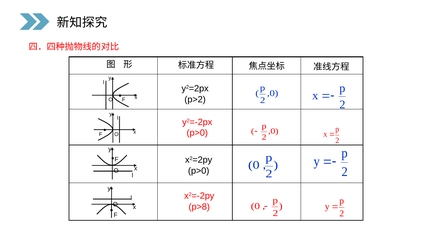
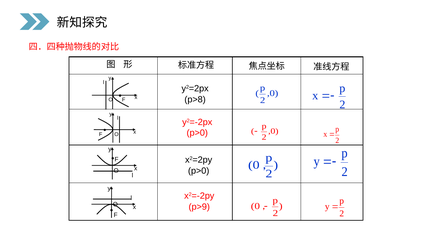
p>2: p>2 -> p>8 (195, 99)
p>8: p>8 -> p>9 (199, 207)
